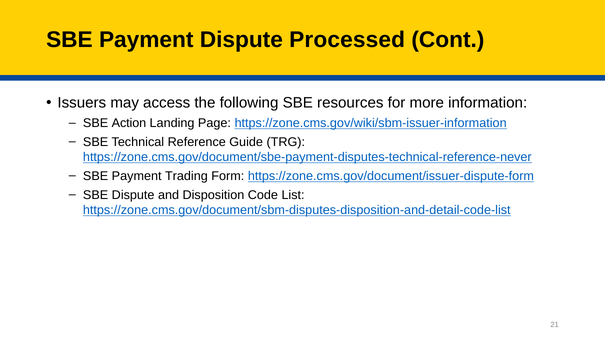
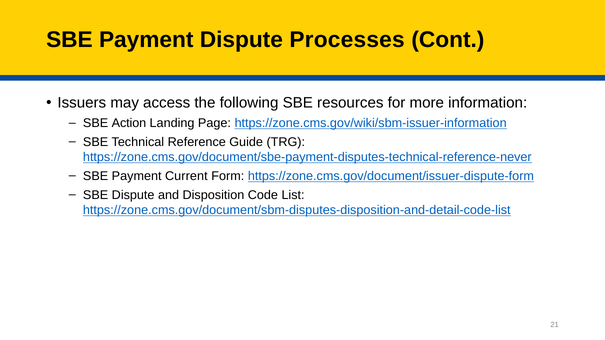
Processed: Processed -> Processes (347, 40)
Trading: Trading -> Current (186, 176)
